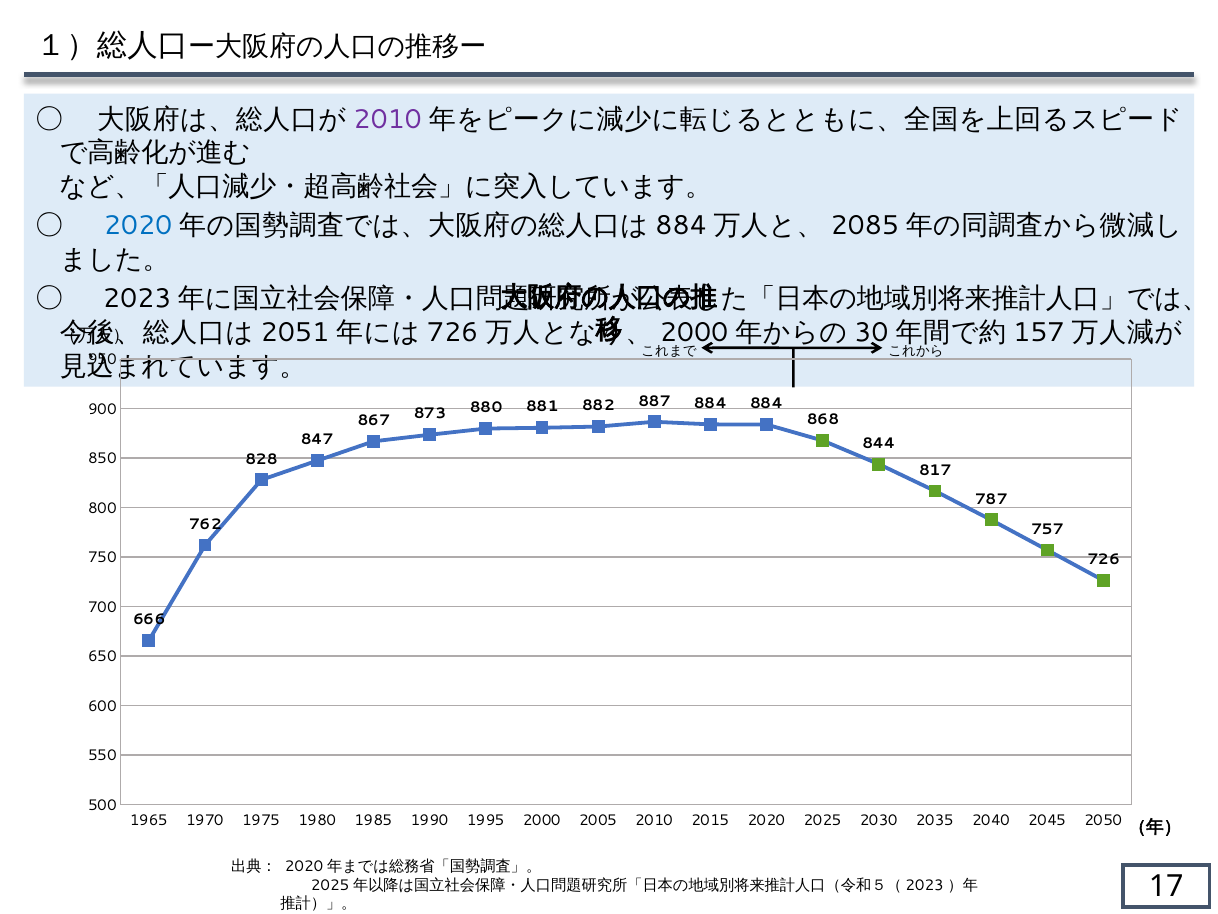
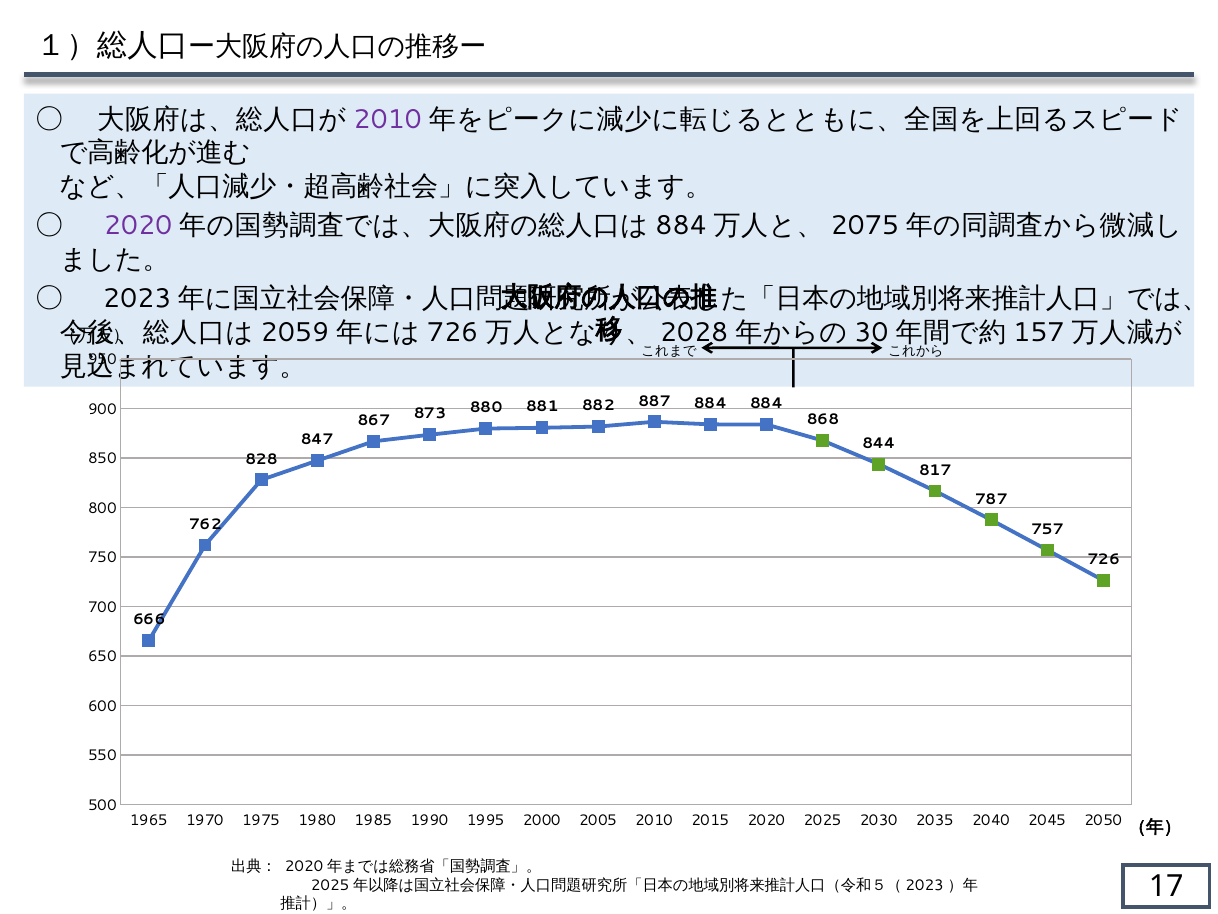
2020 colour: blue -> purple (138, 226)
2085: 2085 -> 2075 (865, 226)
2051: 2051 -> 2059 (295, 332)
2000: 2000 -> 2028 (694, 332)
